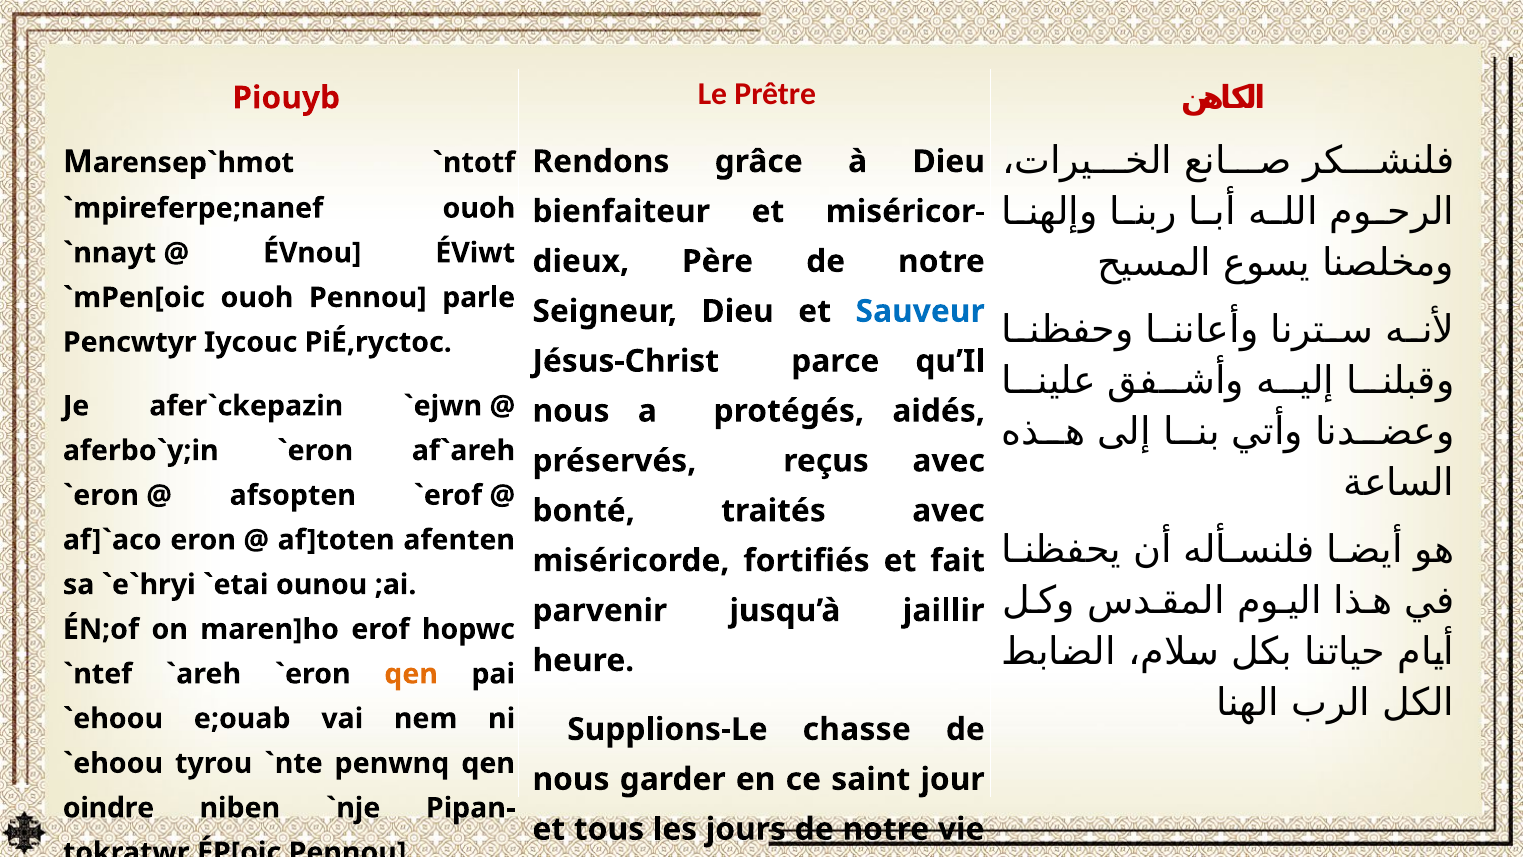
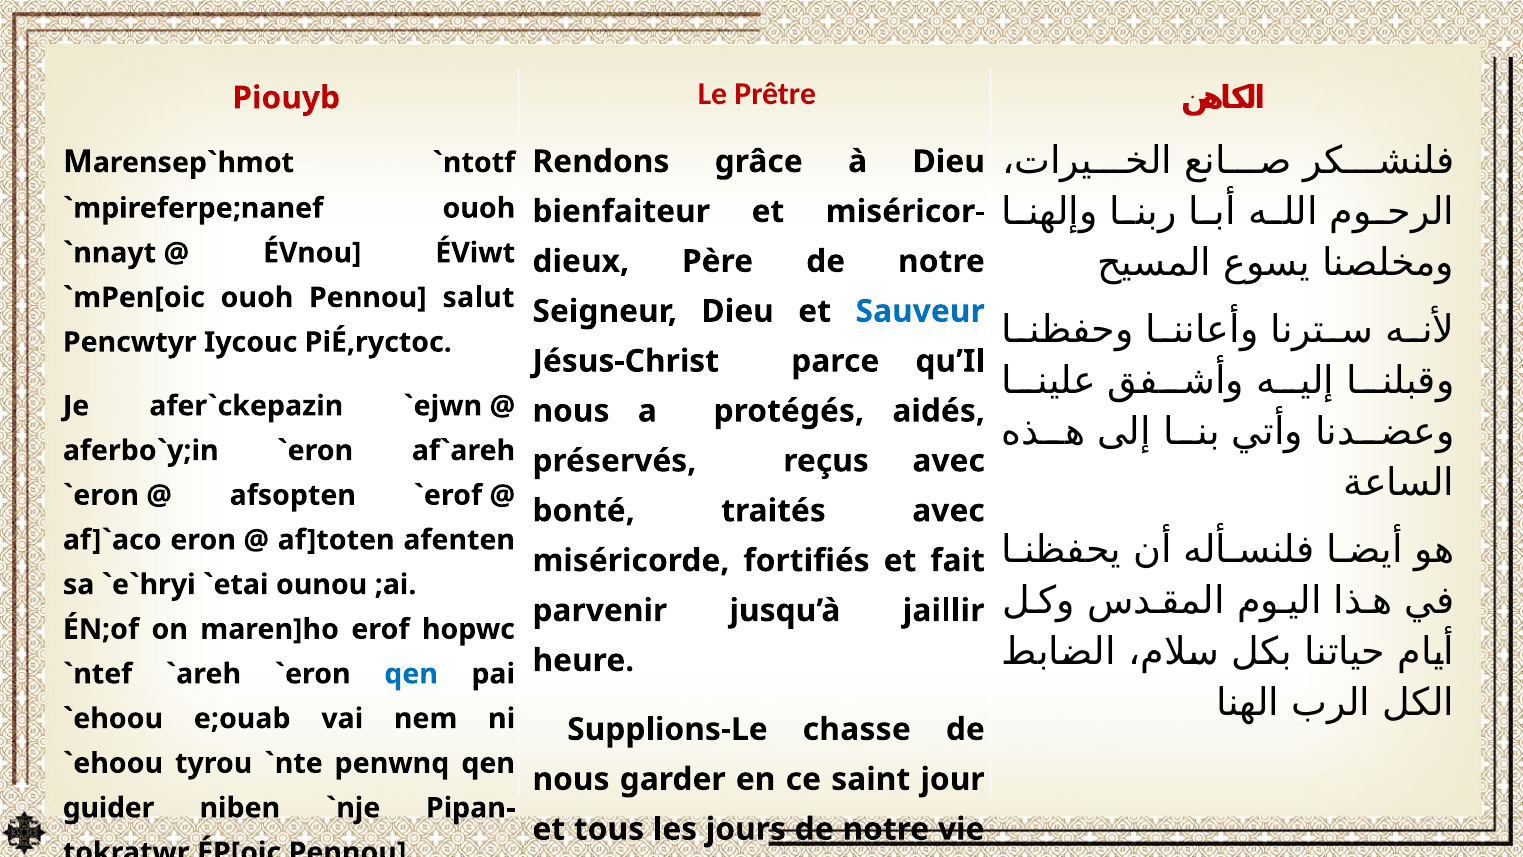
parle: parle -> salut (478, 297)
qen colour: orange -> blue (411, 674)
oindre: oindre -> guider (108, 808)
